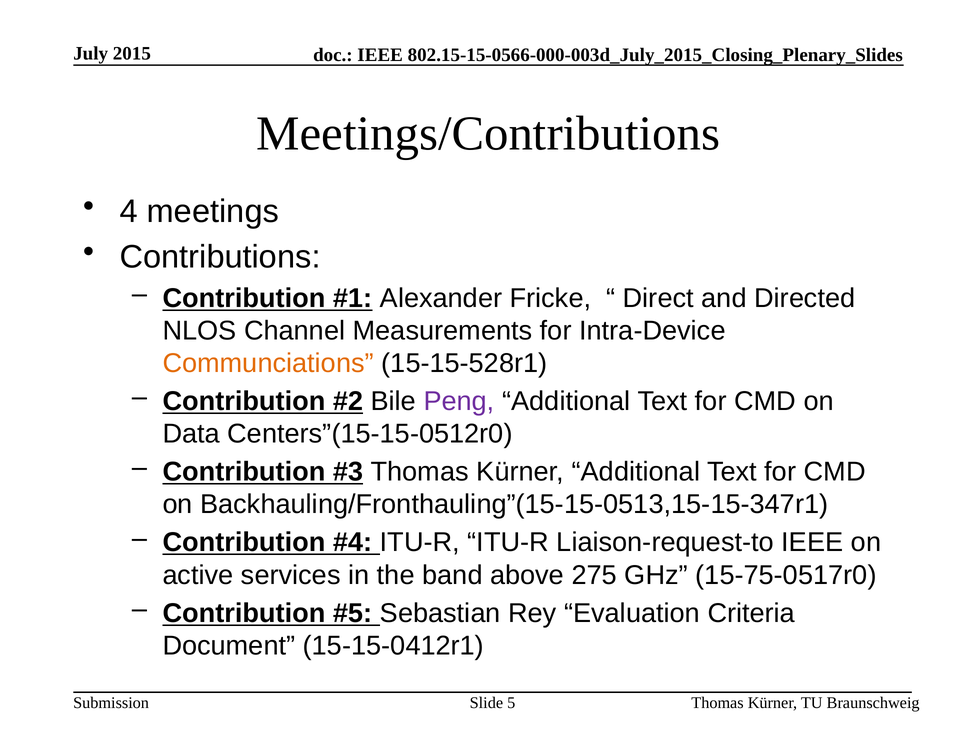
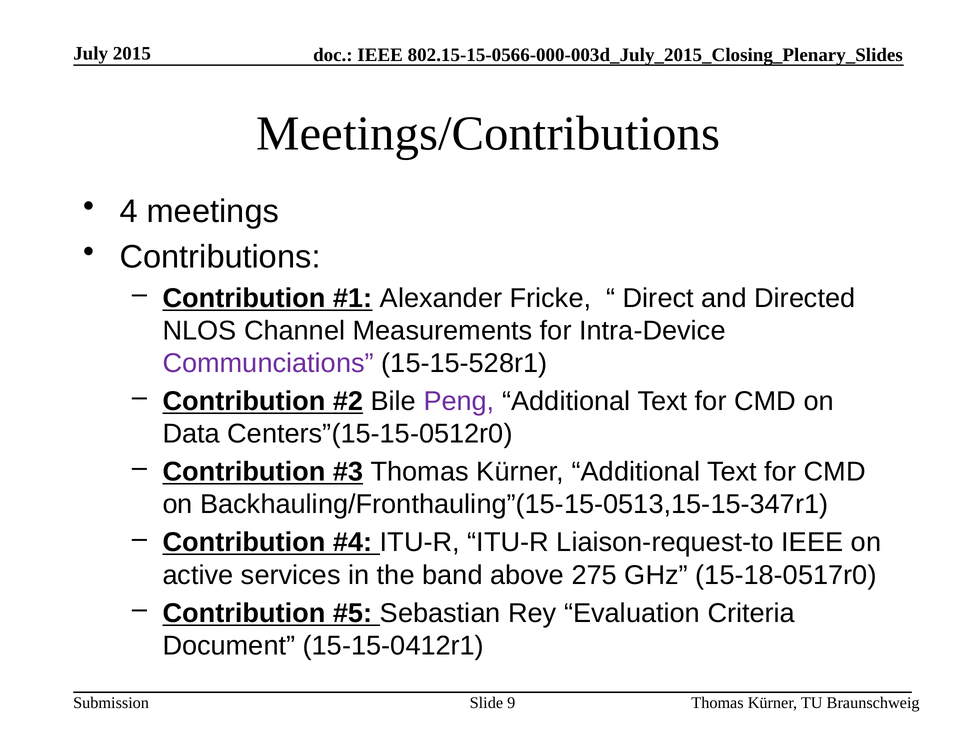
Communciations colour: orange -> purple (268, 363)
15-75-0517r0: 15-75-0517r0 -> 15-18-0517r0 (786, 575)
5: 5 -> 9 (511, 703)
